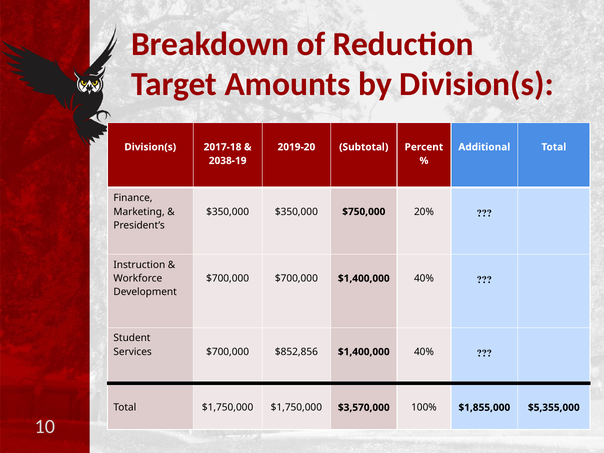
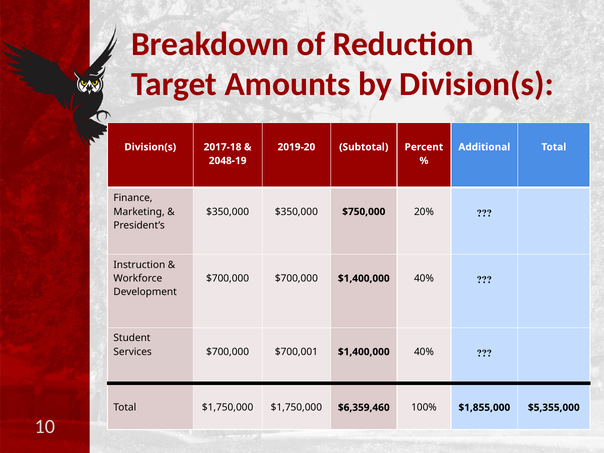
2038-19: 2038-19 -> 2048-19 (228, 161)
$852,856: $852,856 -> $700,001 (296, 352)
$3,570,000: $3,570,000 -> $6,359,460 (364, 408)
